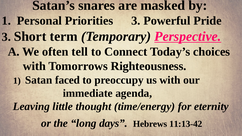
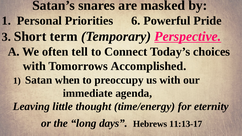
Priorities 3: 3 -> 6 (136, 21)
Righteousness: Righteousness -> Accomplished (149, 66)
faced: faced -> when (67, 80)
11:13-42: 11:13-42 -> 11:13-17 (186, 124)
